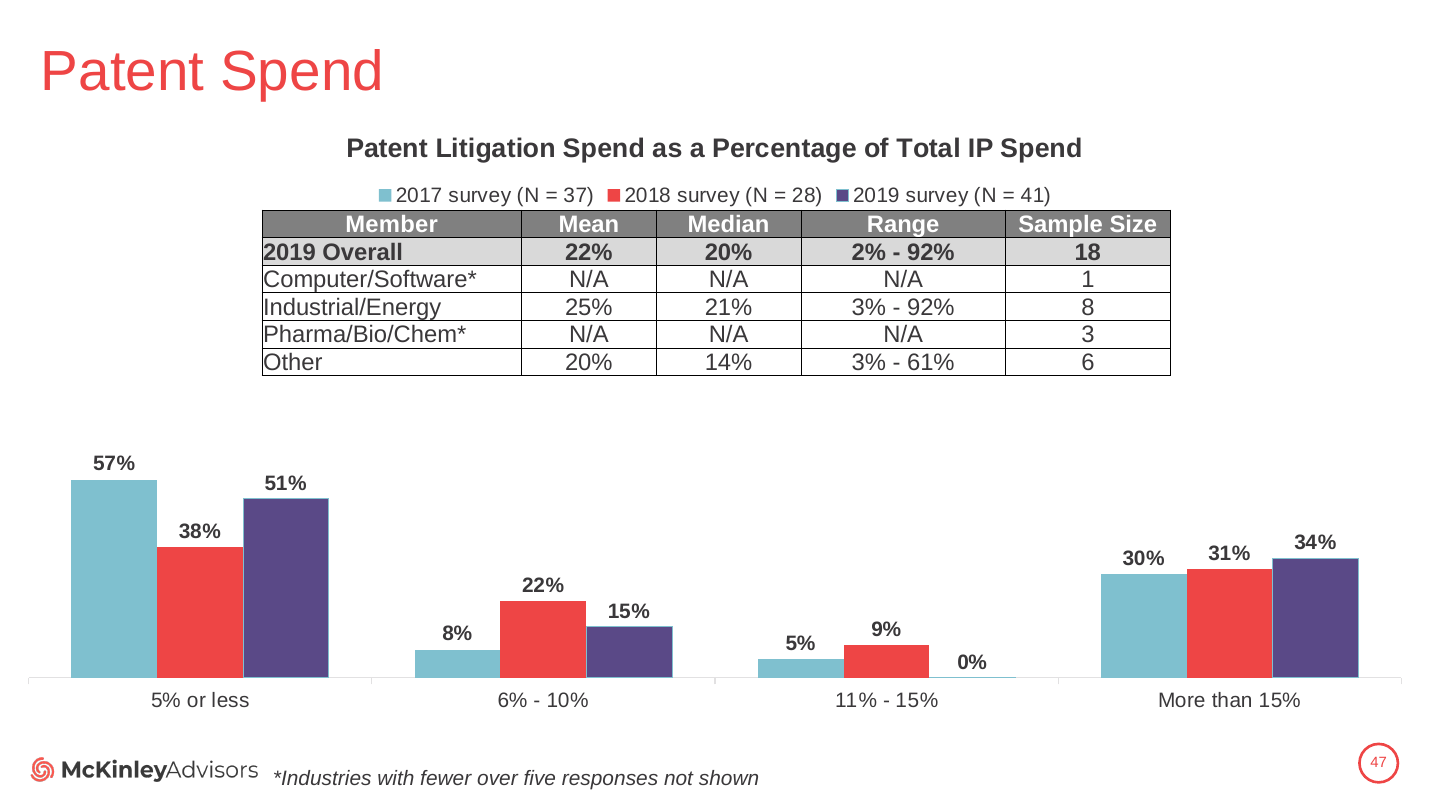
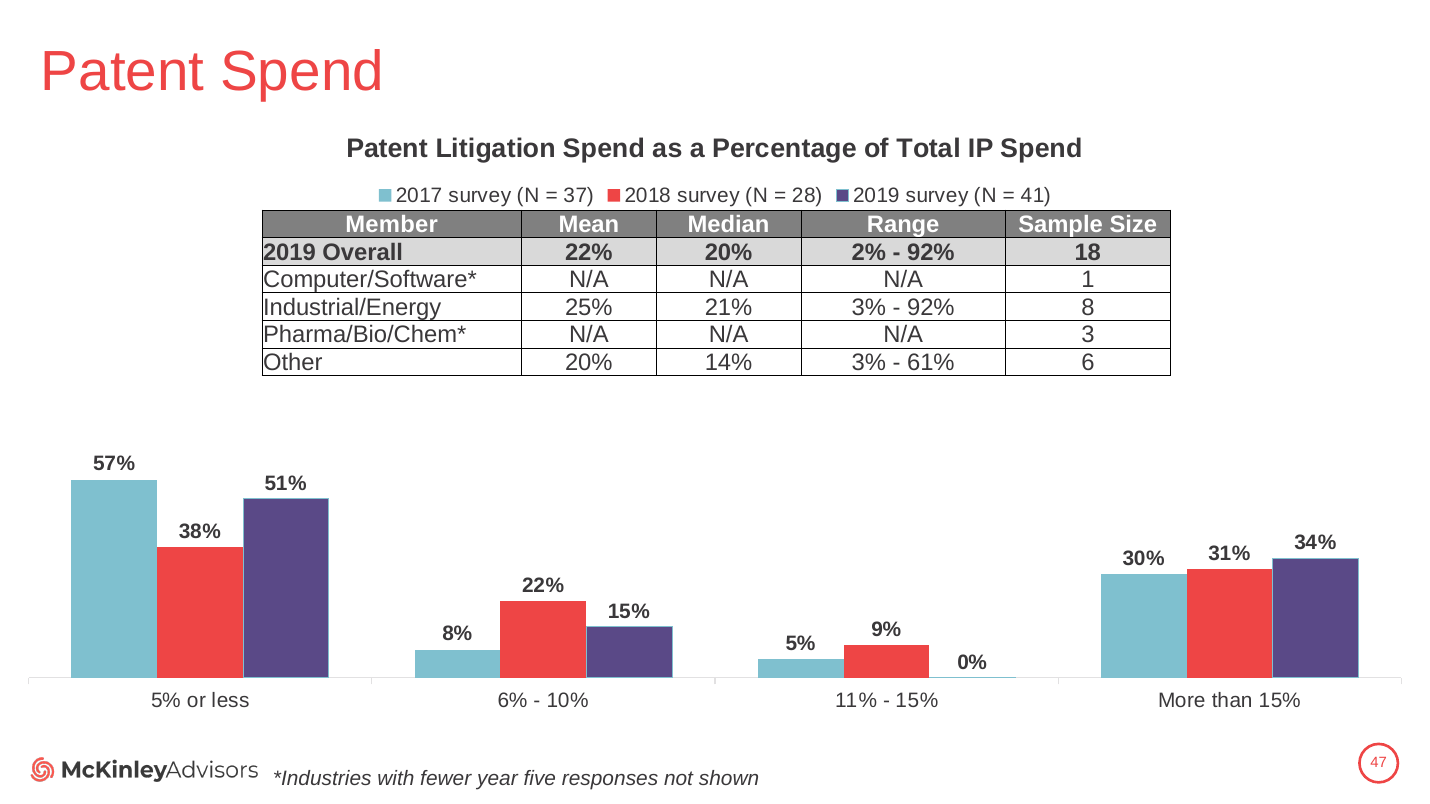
over: over -> year (497, 779)
